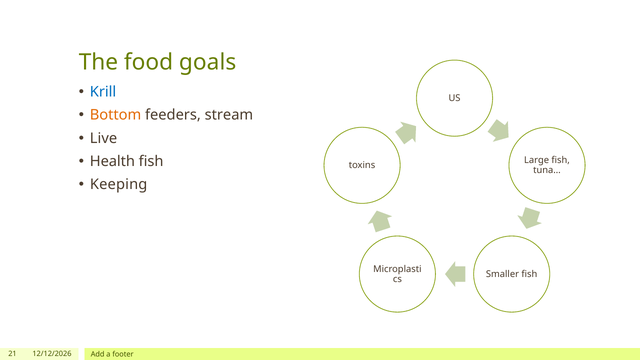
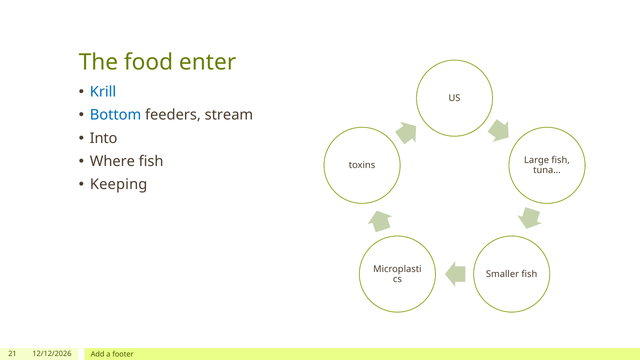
goals: goals -> enter (208, 62)
Bottom colour: orange -> blue (116, 115)
Live: Live -> Into (104, 138)
Health: Health -> Where (112, 161)
